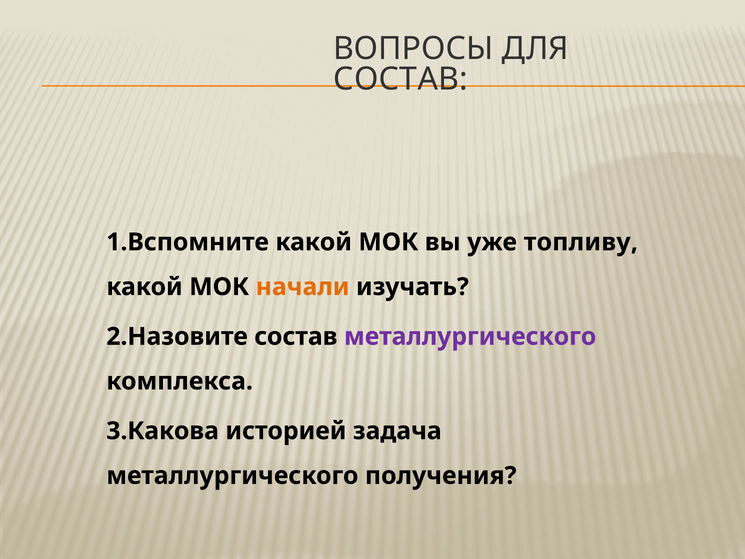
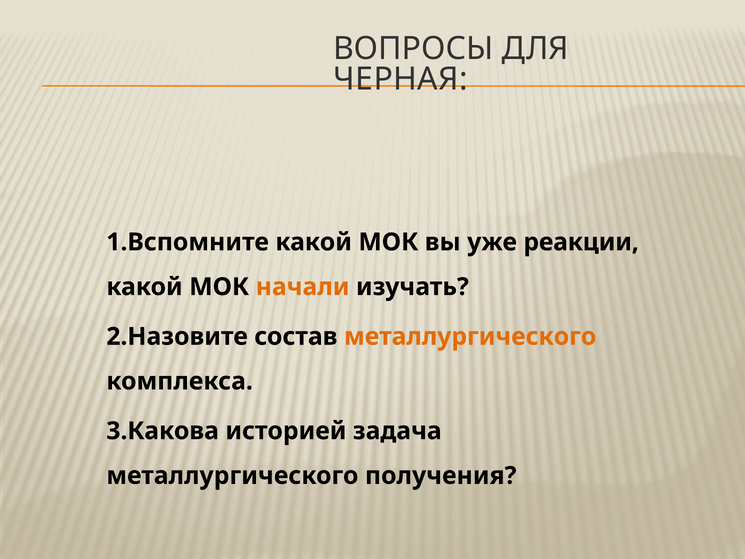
СОСТАВ: СОСТАВ -> ЧЕРНАЯ (401, 79)
топливу: топливу -> реакции (581, 242)
металлургического colour: purple -> orange (470, 336)
